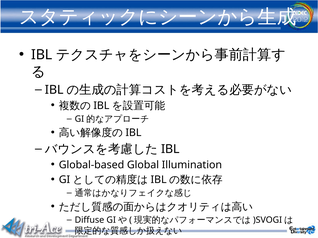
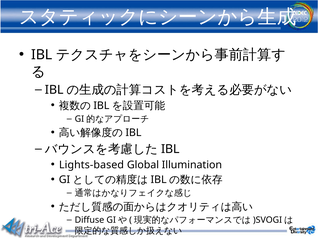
Global-based: Global-based -> Lights-based (91, 165)
